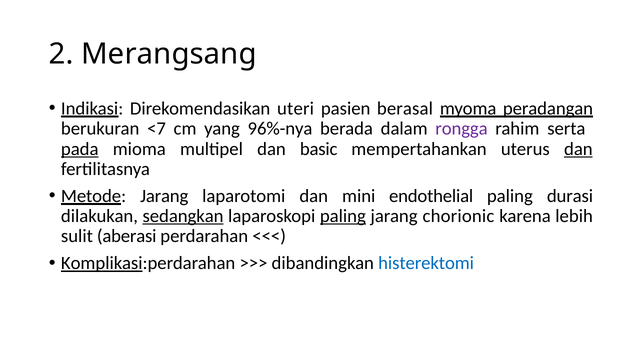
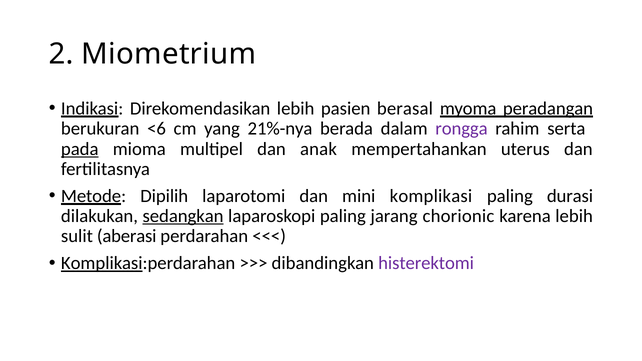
Merangsang: Merangsang -> Miometrium (169, 54)
Direkomendasikan uteri: uteri -> lebih (296, 109)
<7: <7 -> <6 (157, 129)
96%-nya: 96%-nya -> 21%-nya (280, 129)
basic: basic -> anak (318, 149)
dan underline: present -> none (578, 149)
Metode Jarang: Jarang -> Dipilih (164, 196)
endothelial: endothelial -> komplikasi (431, 196)
paling underline: present -> none (343, 216)
histerektomi colour: blue -> purple (426, 263)
